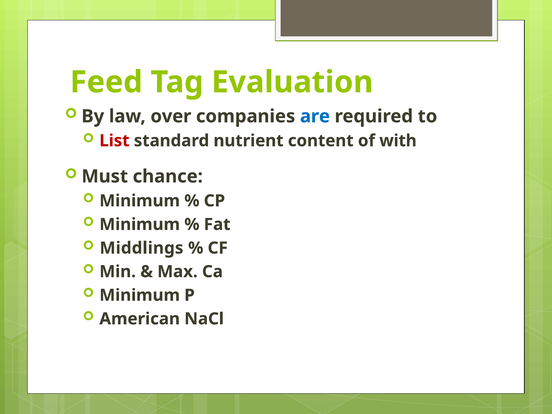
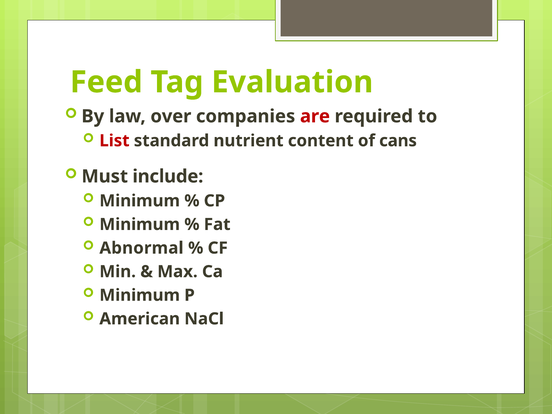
are colour: blue -> red (315, 116)
with: with -> cans (398, 141)
chance: chance -> include (168, 176)
Middlings: Middlings -> Abnormal (142, 248)
